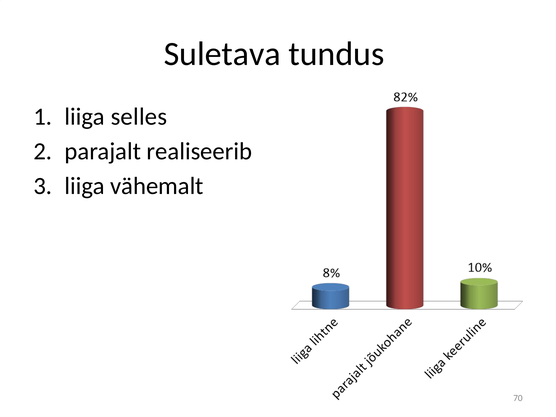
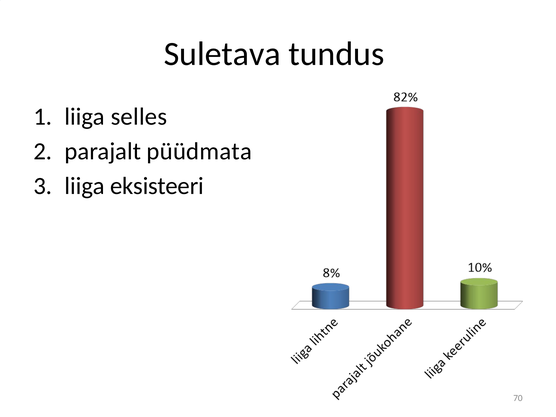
realiseerib: realiseerib -> püüdmata (199, 151)
vähemalt: vähemalt -> eksisteeri (157, 186)
